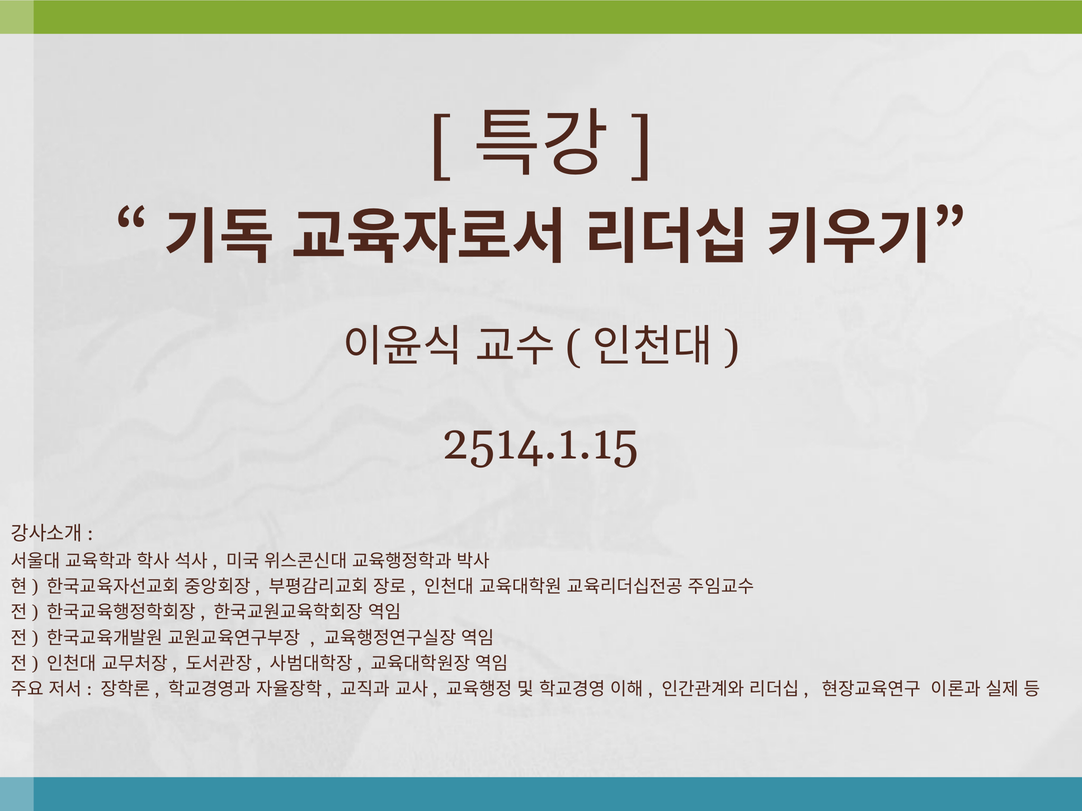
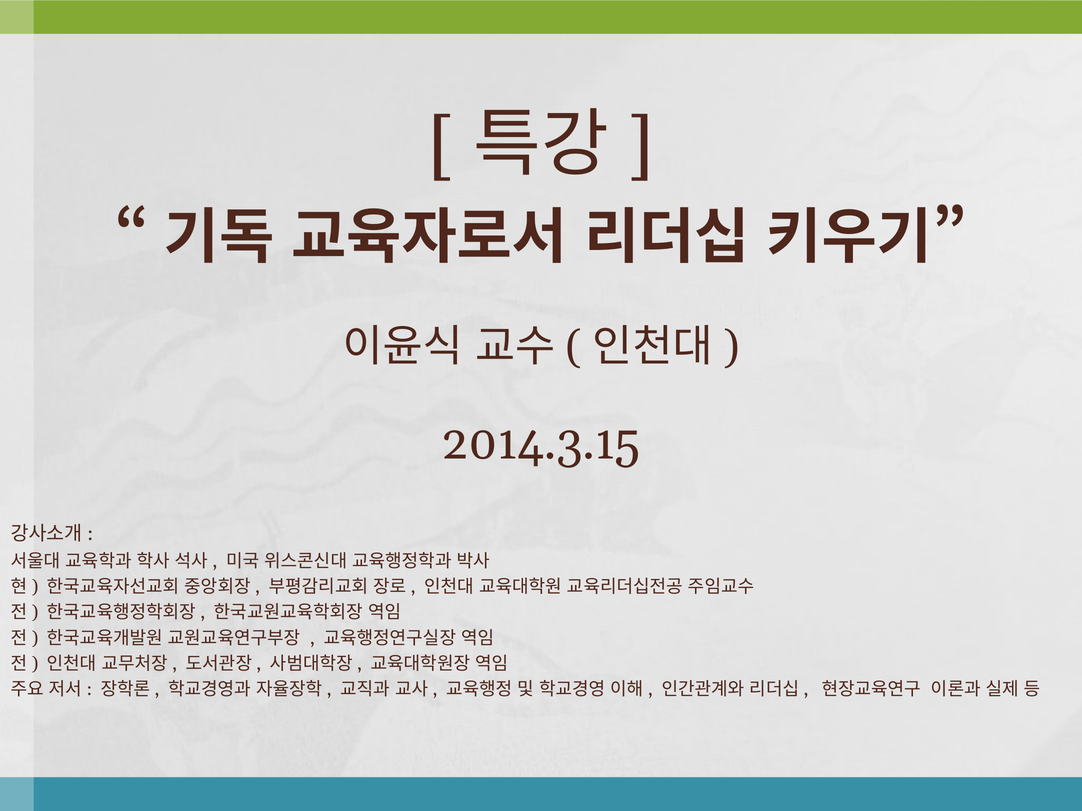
2514.1.15: 2514.1.15 -> 2014.3.15 (541, 443)
